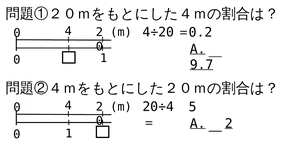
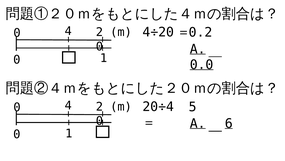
9.7: 9.7 -> 0.0 (202, 65)
A 2: 2 -> 6 (229, 123)
